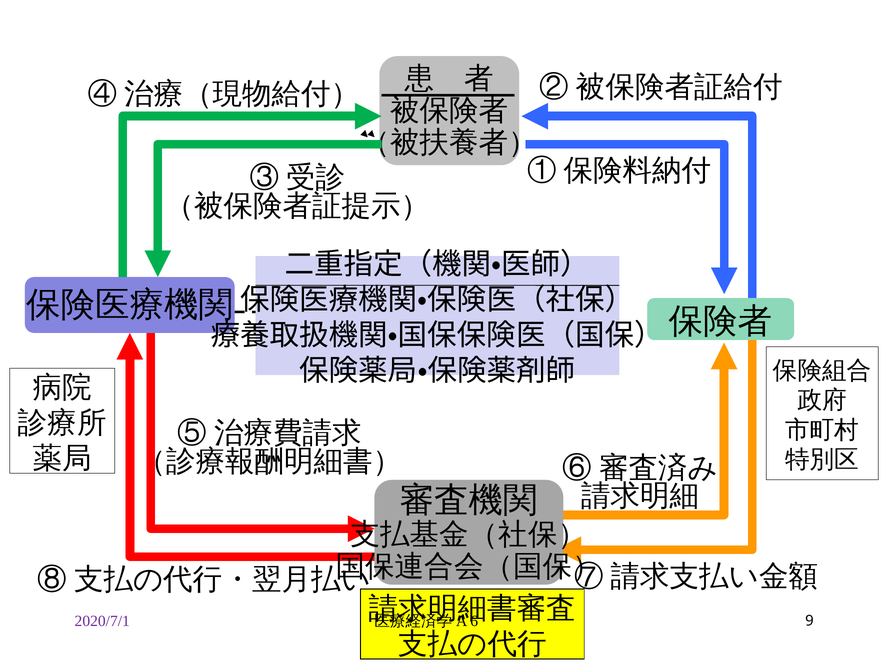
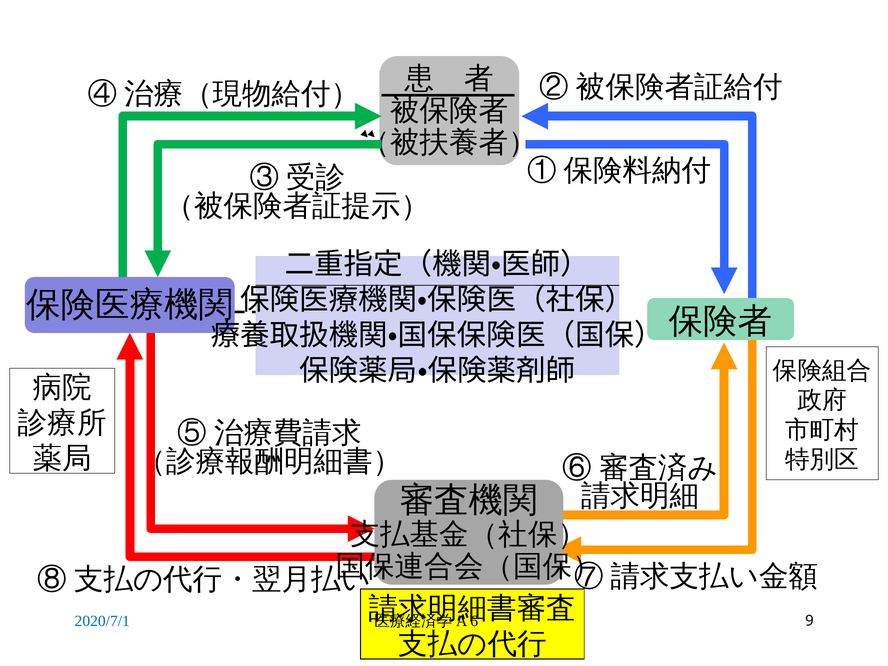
2020/7/1 colour: purple -> blue (102, 621)
